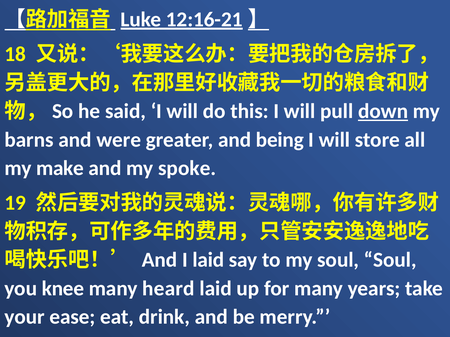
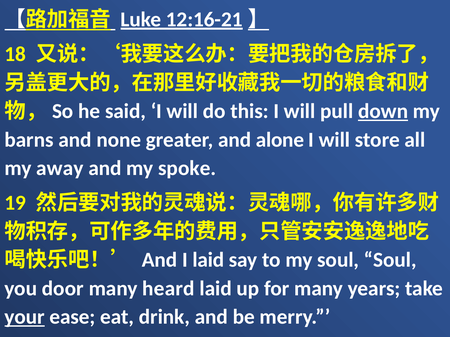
were: were -> none (119, 140)
being: being -> alone (280, 140)
make: make -> away (60, 168)
knee: knee -> door (63, 289)
your underline: none -> present (25, 317)
